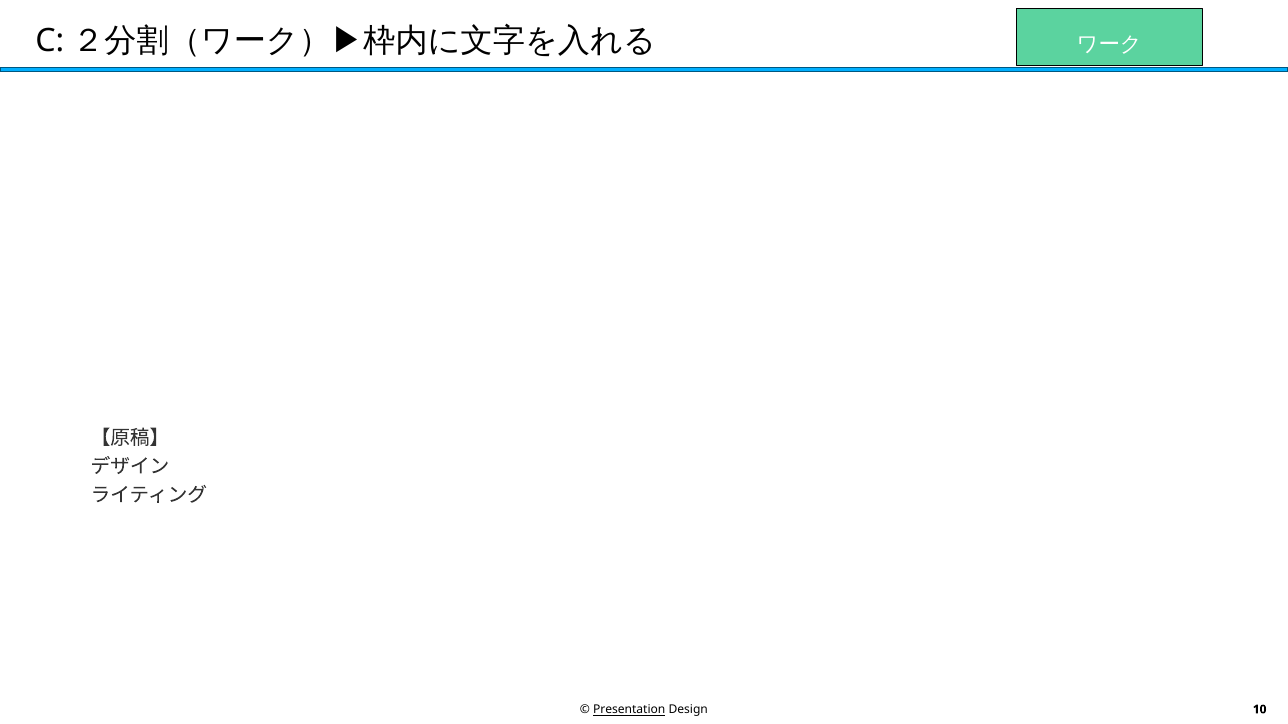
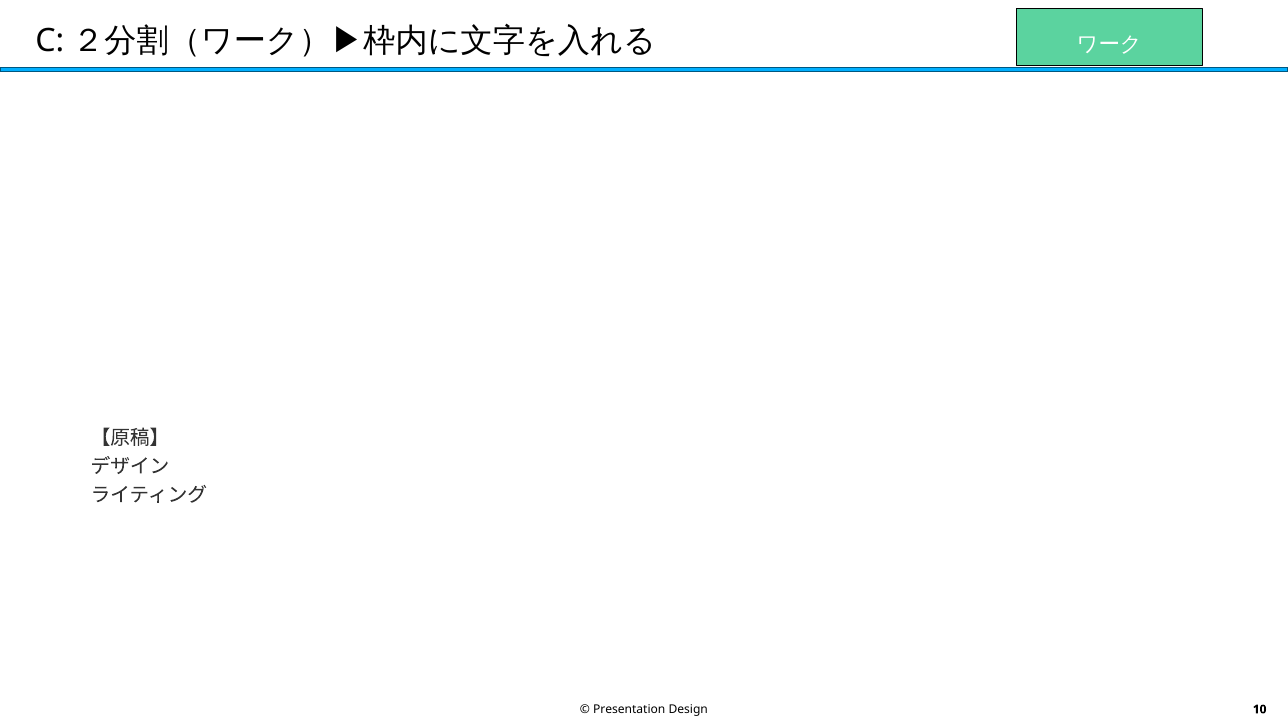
Presentation underline: present -> none (629, 710)
